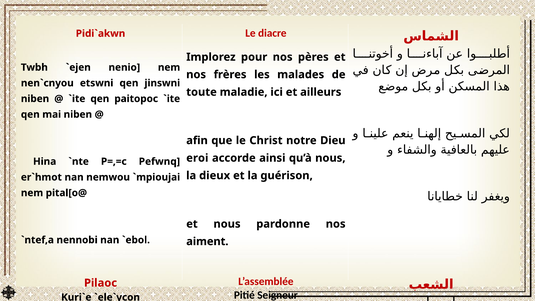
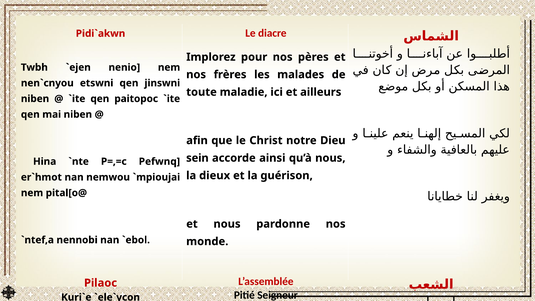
eroi: eroi -> sein (197, 158)
aiment: aiment -> monde (207, 241)
